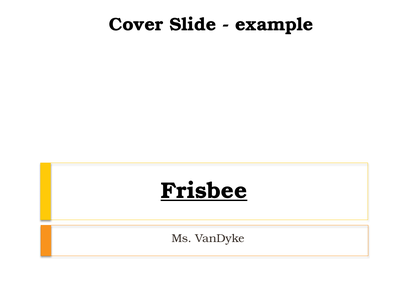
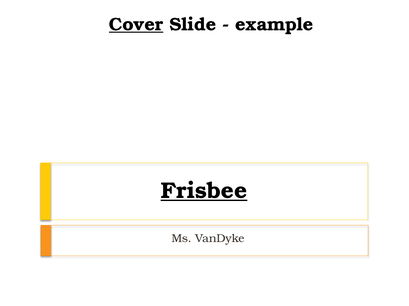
Cover underline: none -> present (136, 24)
